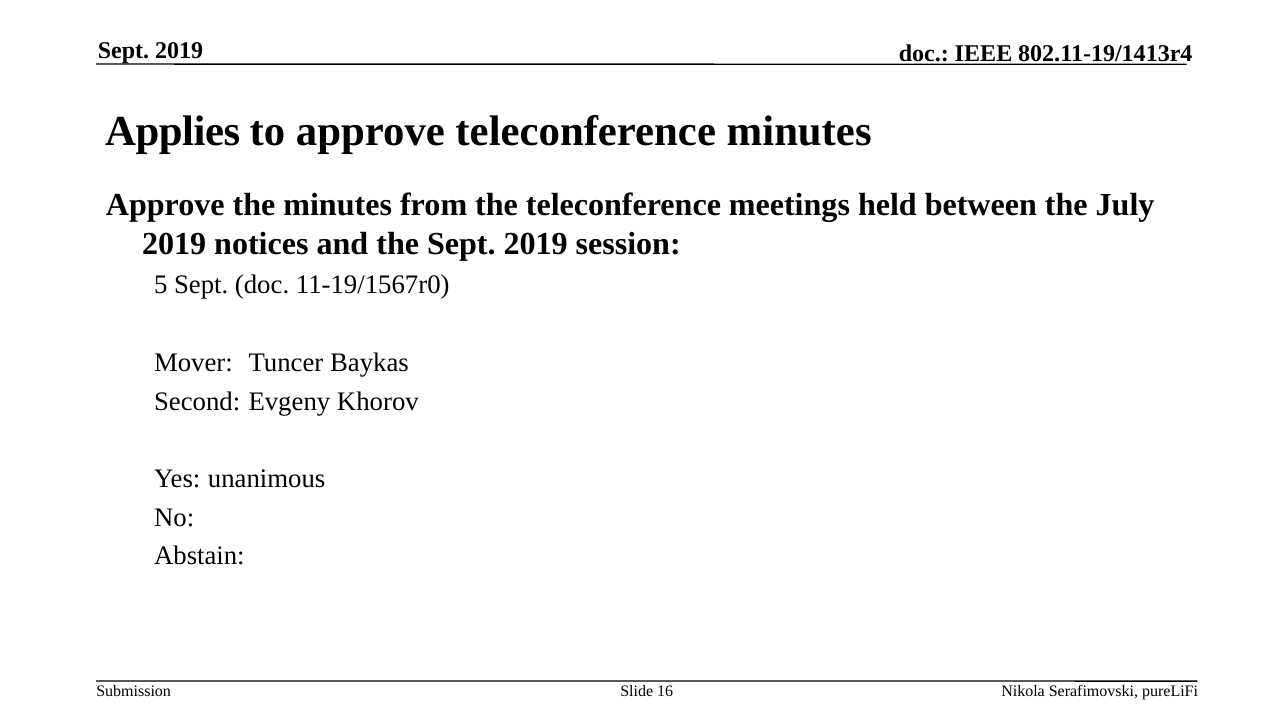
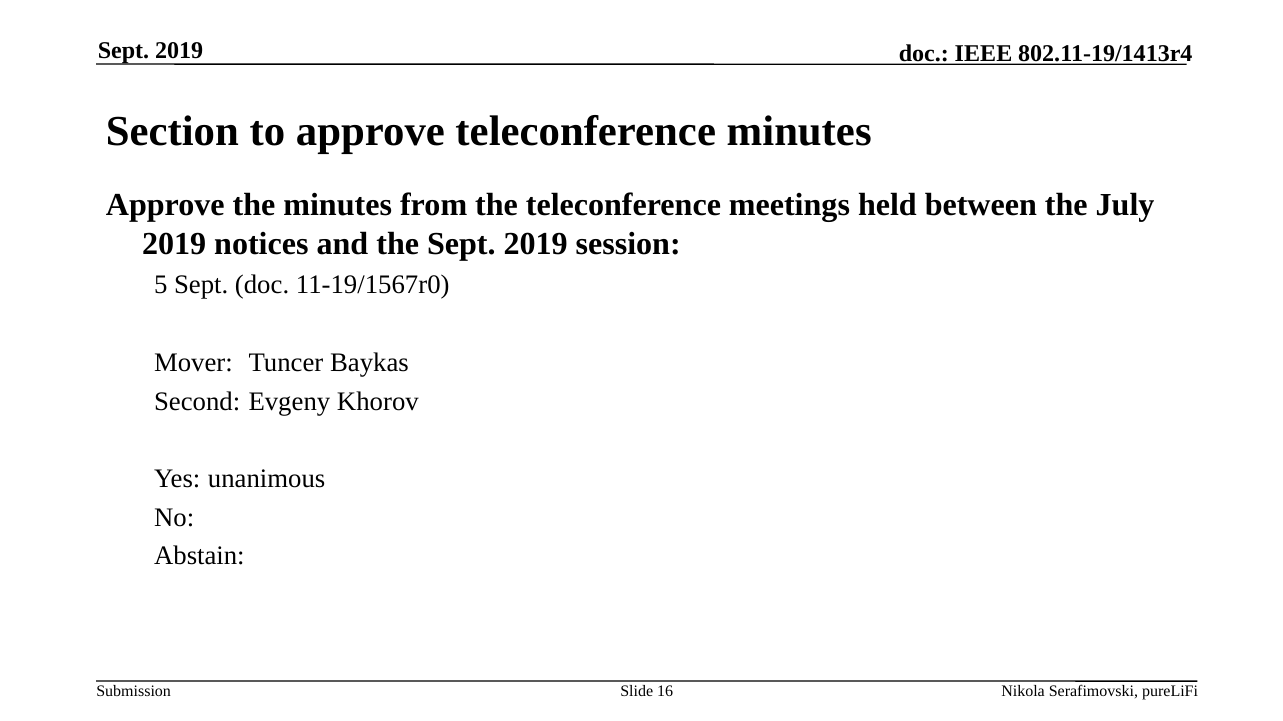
Applies: Applies -> Section (172, 131)
